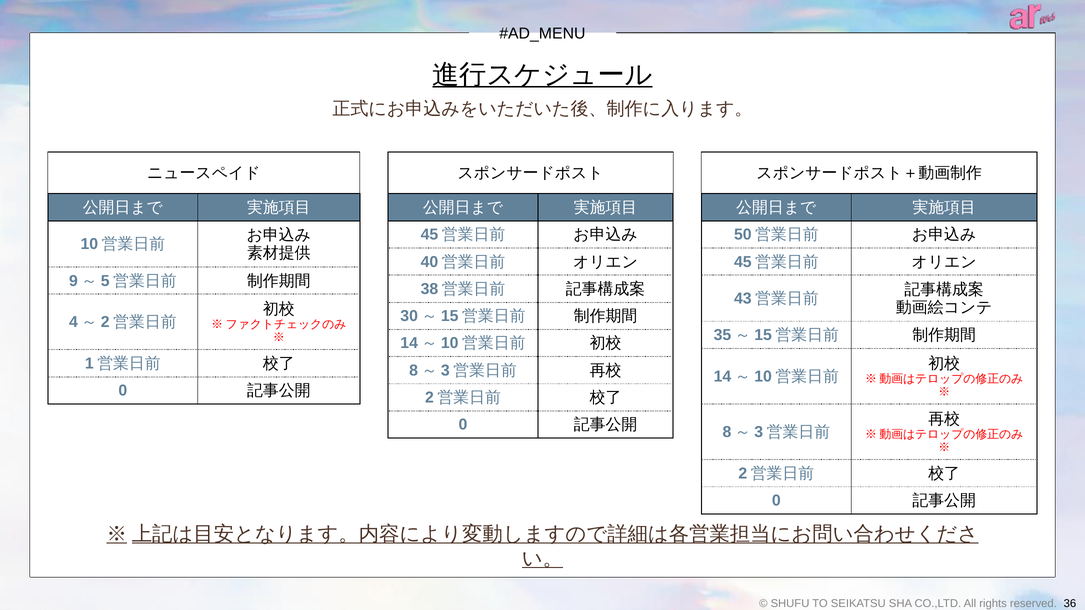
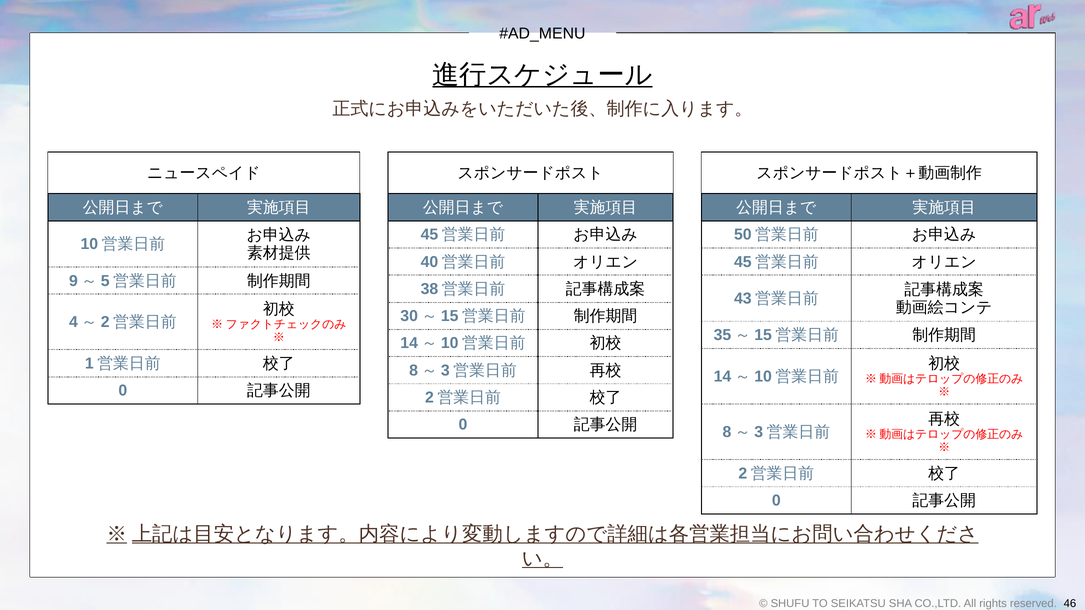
36: 36 -> 46 (1070, 604)
